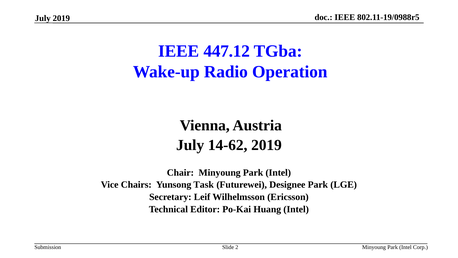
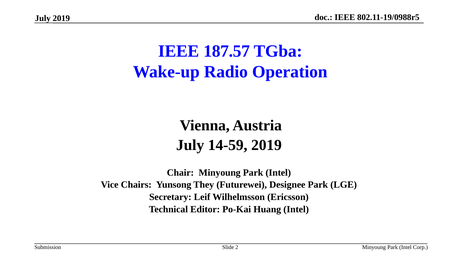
447.12: 447.12 -> 187.57 (227, 51)
14-62: 14-62 -> 14-59 (228, 145)
Task: Task -> They (204, 185)
